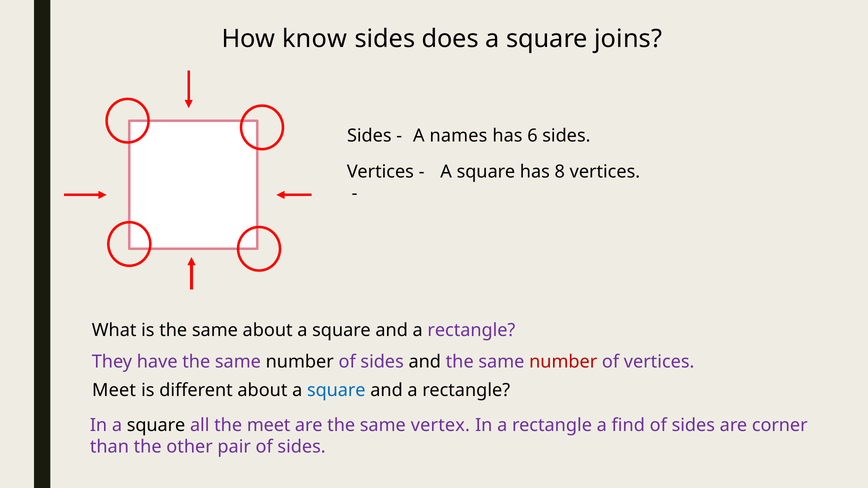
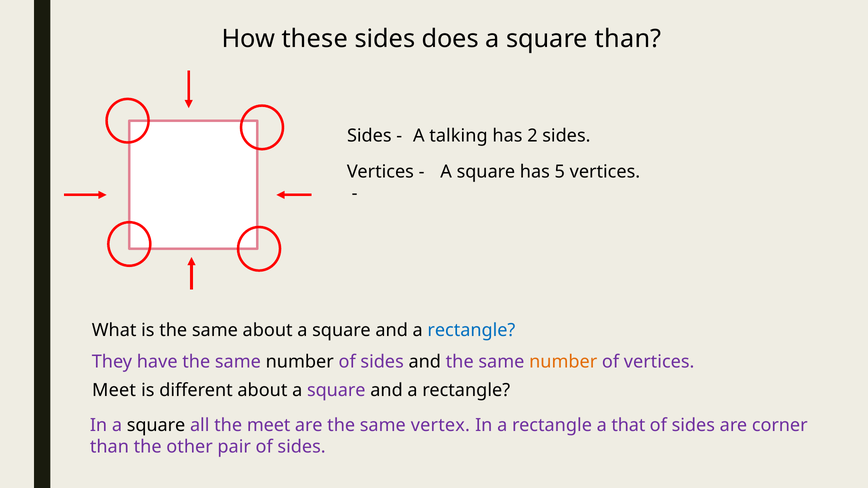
know: know -> these (315, 39)
square joins: joins -> than (628, 39)
names: names -> talking (458, 136)
6: 6 -> 2 (532, 136)
8: 8 -> 5 (560, 172)
rectangle colour: purple -> blue (471, 331)
number colour: red -> orange (563, 362)
square colour: blue -> purple (336, 391)
find: find -> that (628, 425)
